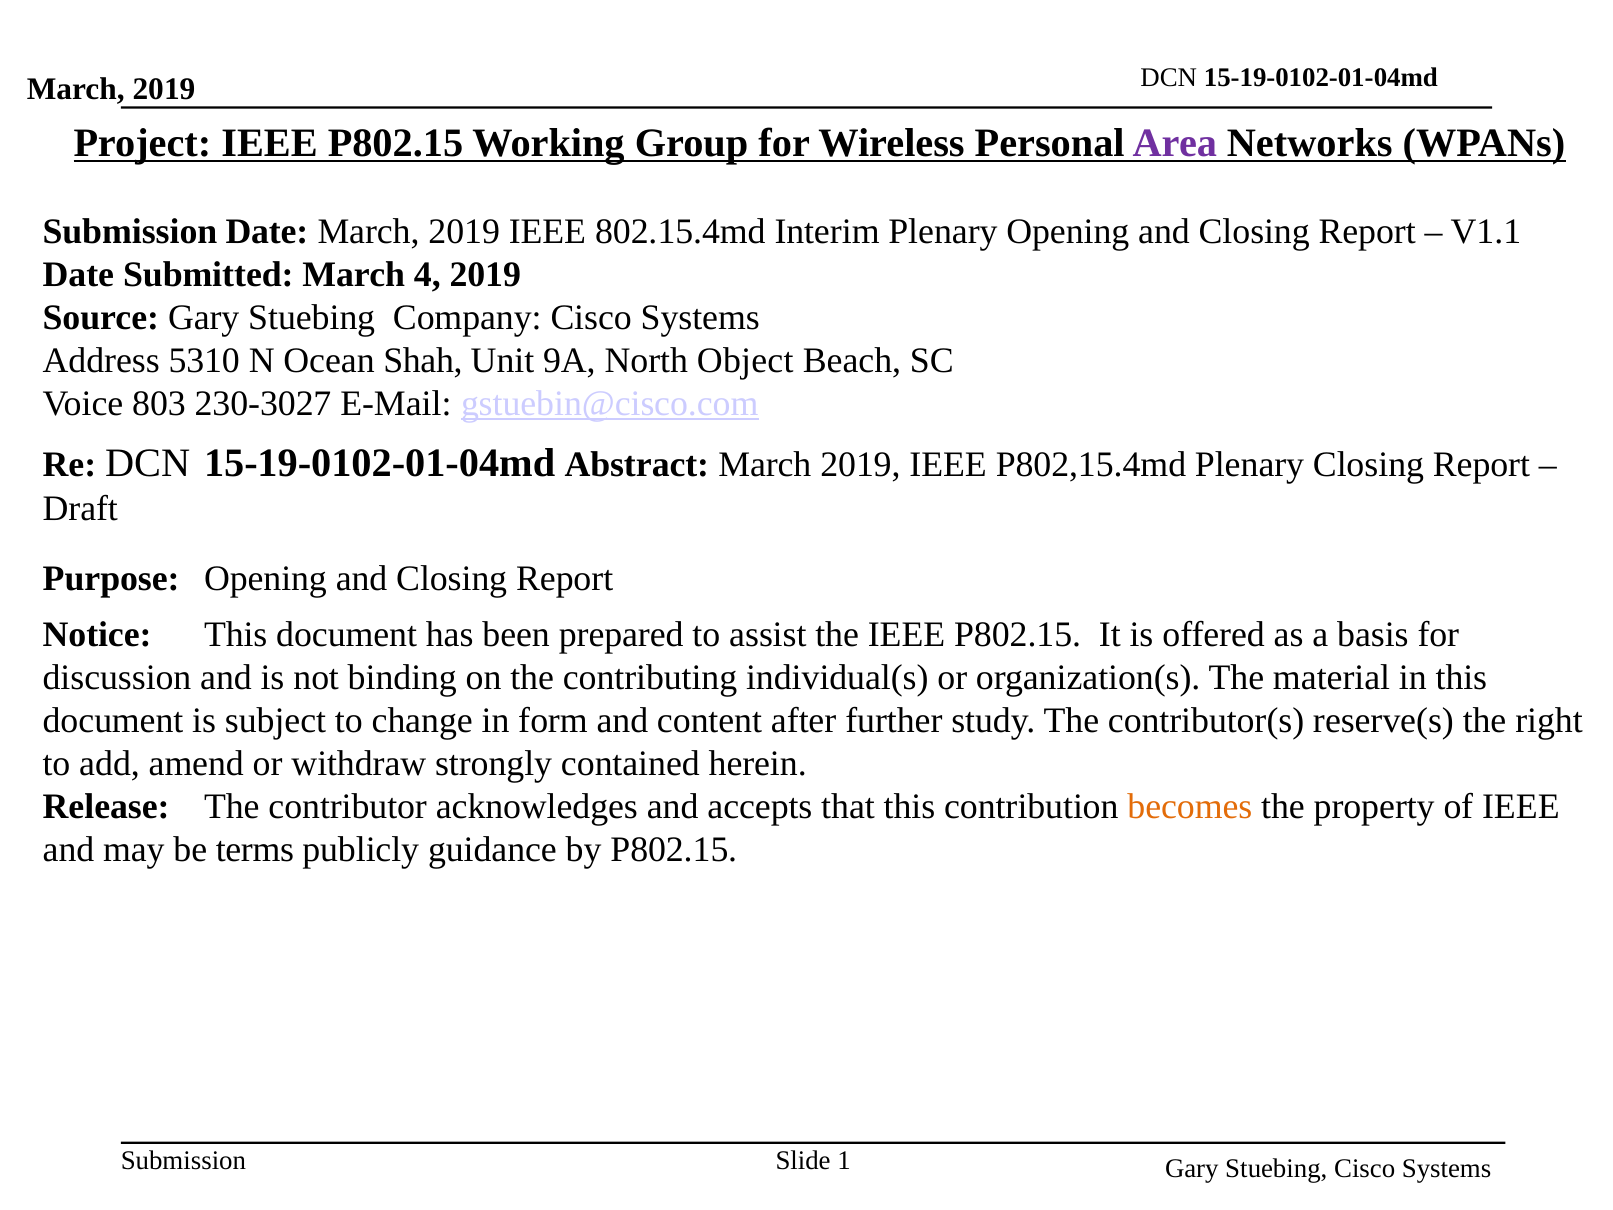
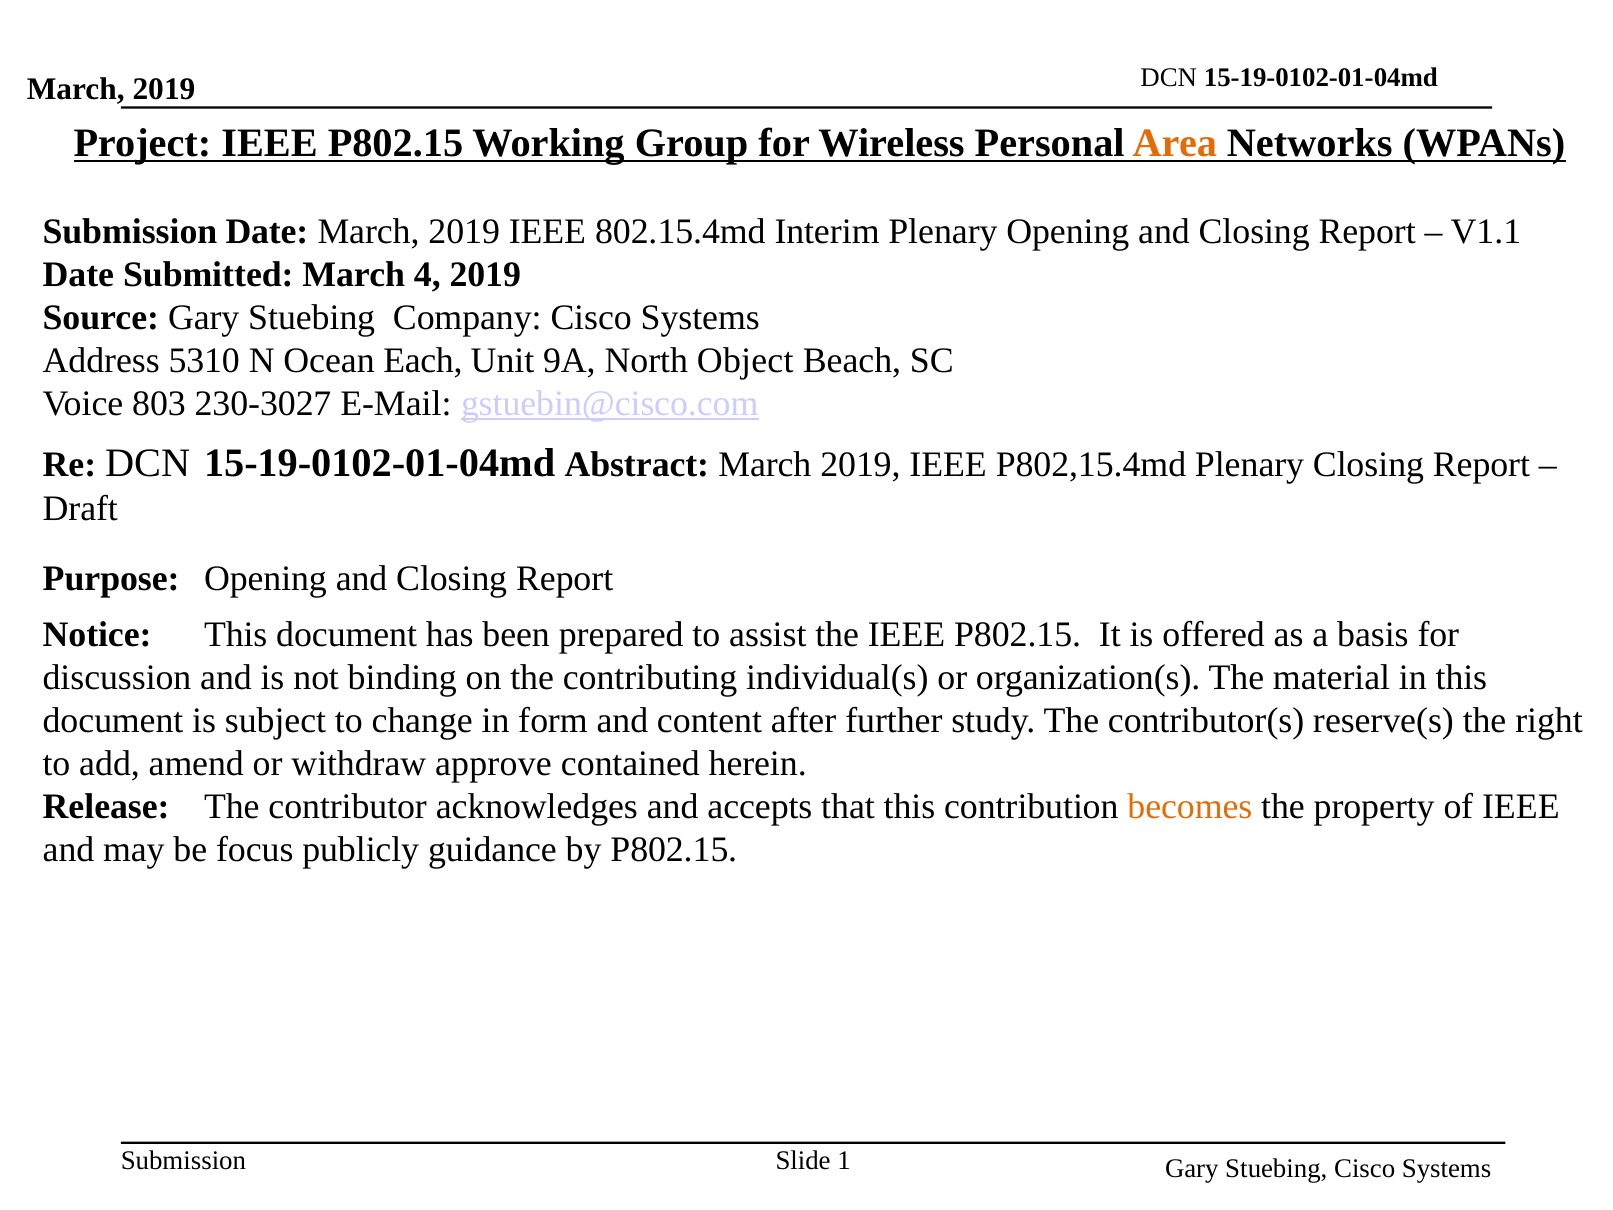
Area colour: purple -> orange (1175, 143)
Shah: Shah -> Each (423, 361)
strongly: strongly -> approve (493, 764)
terms: terms -> focus (255, 850)
